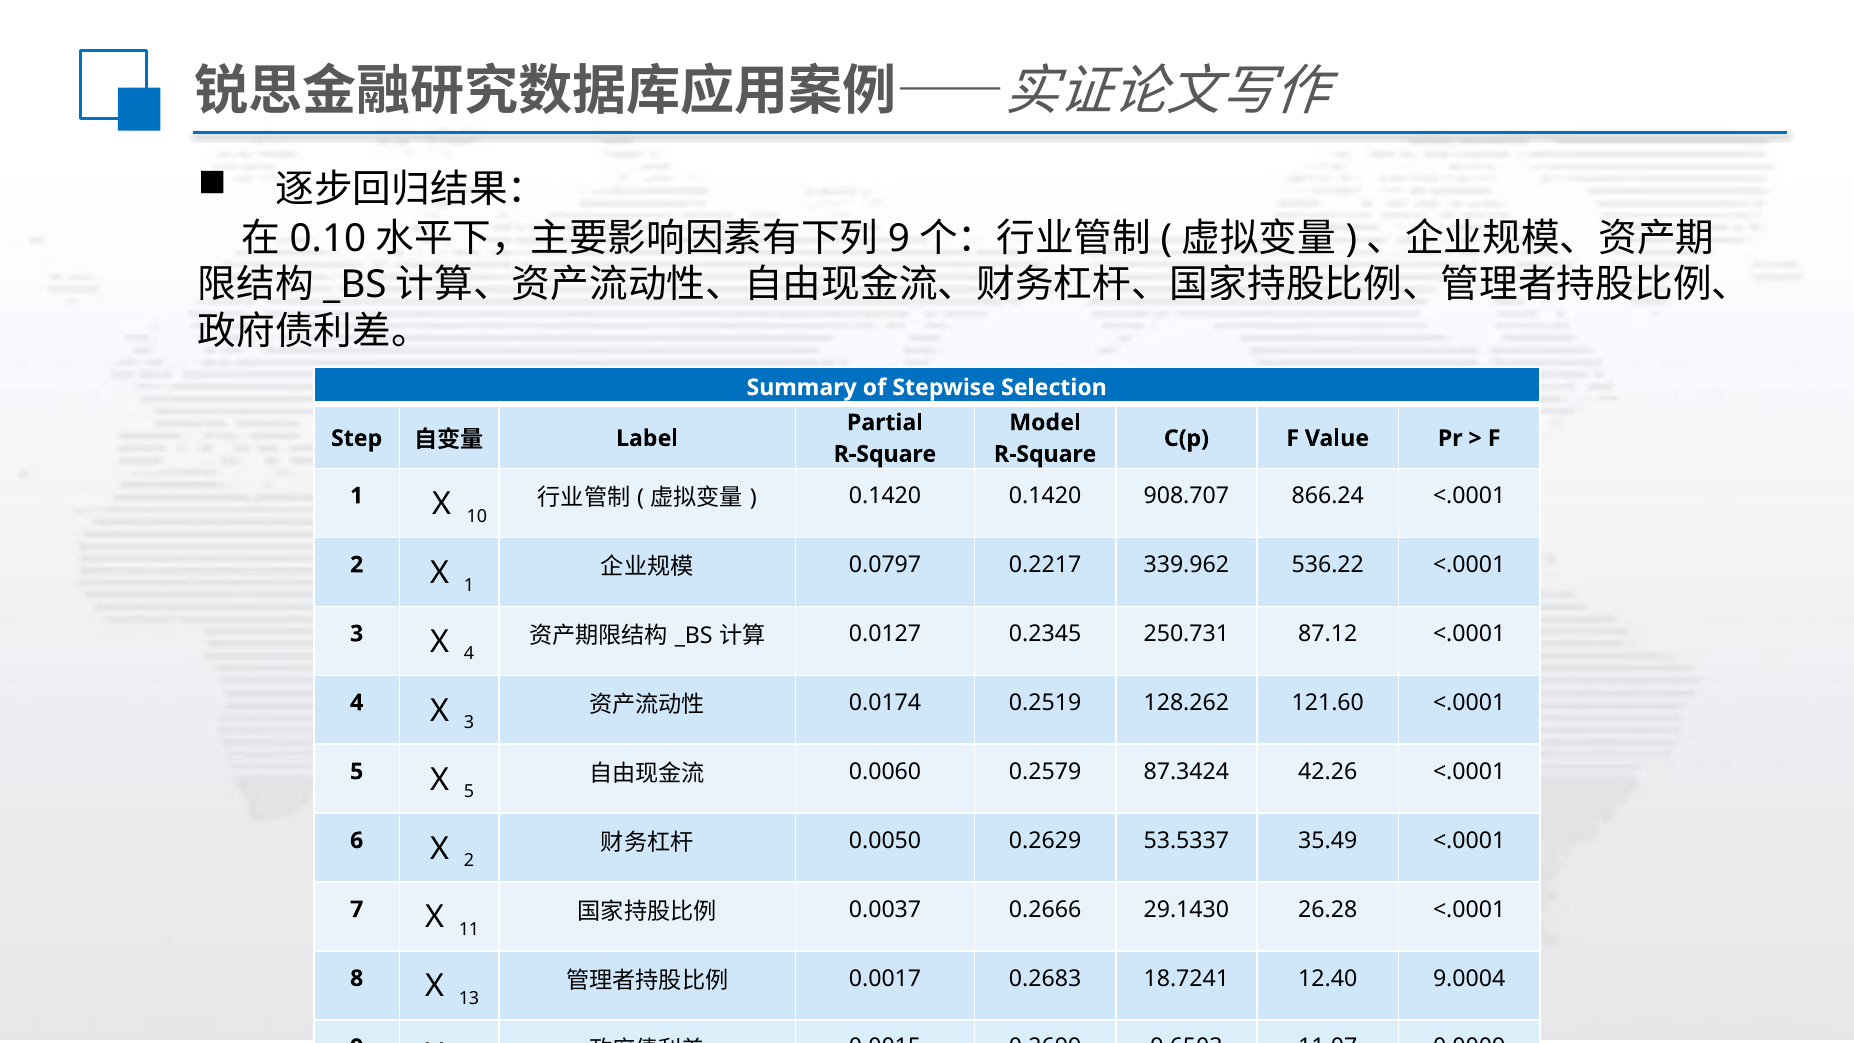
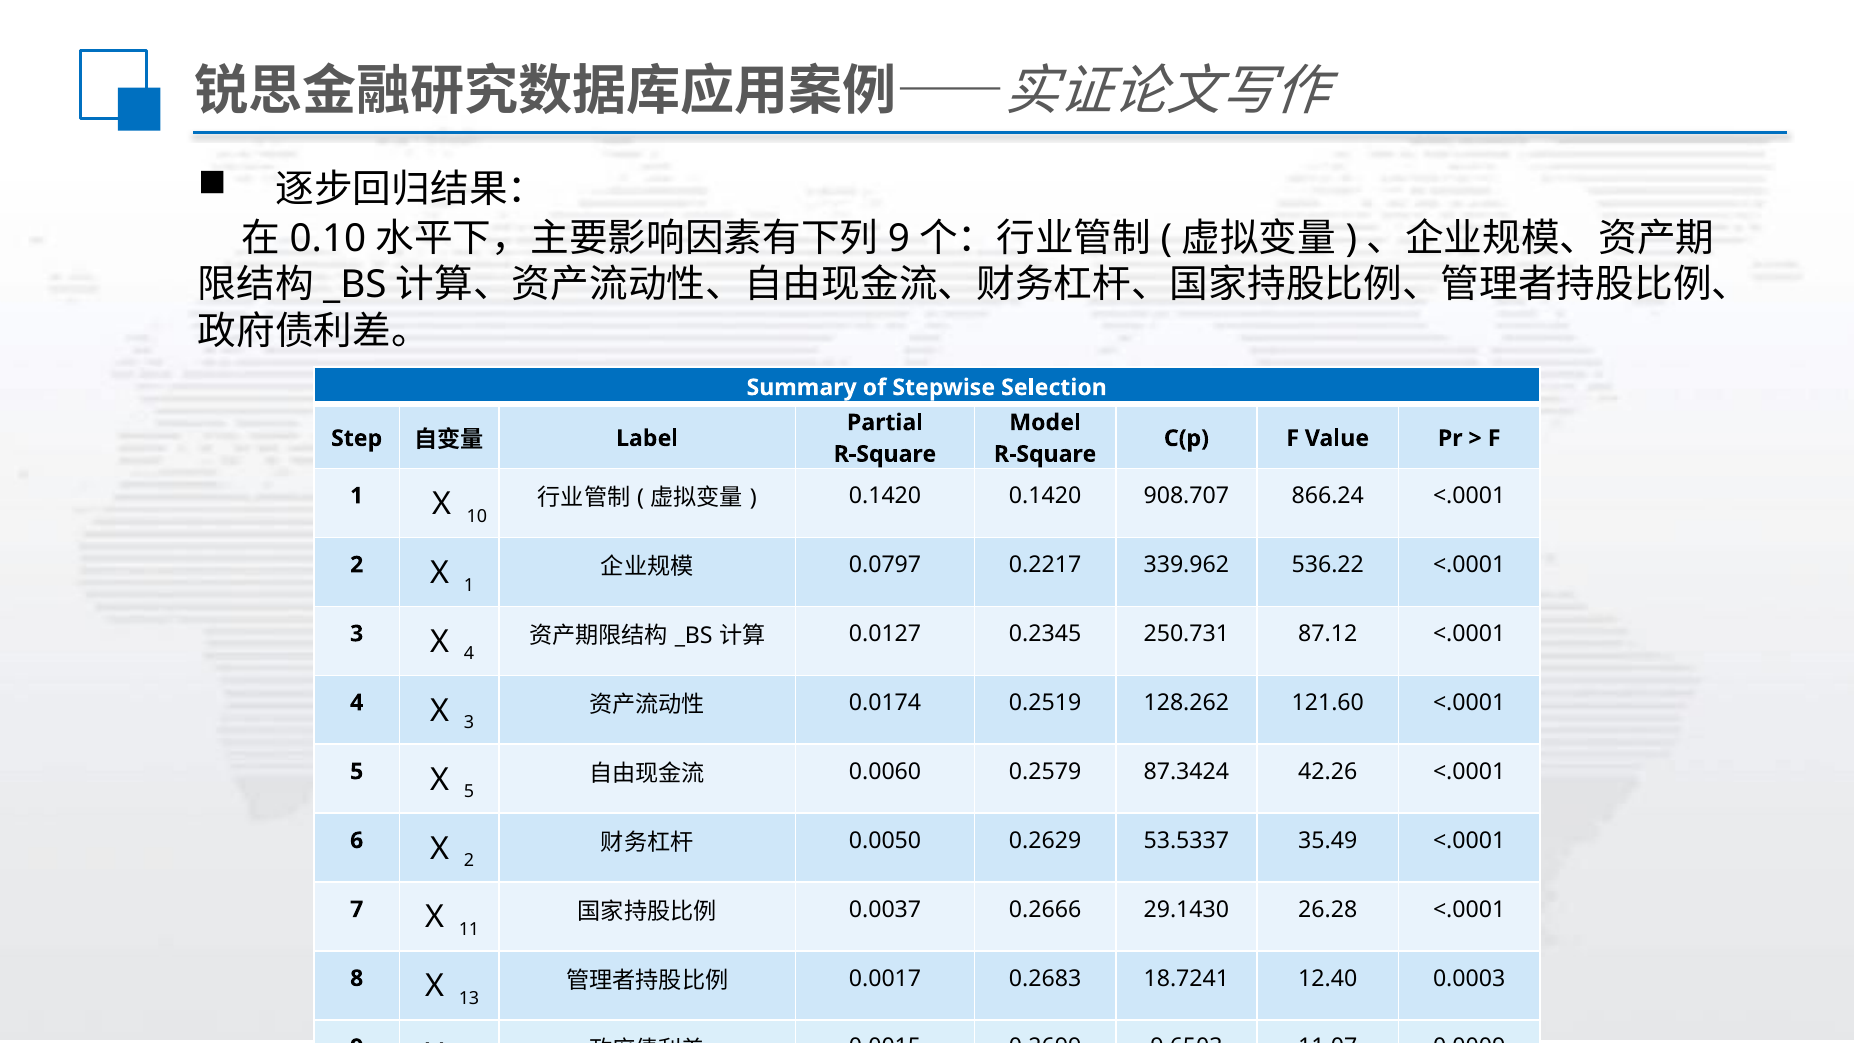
9.0004: 9.0004 -> 0.0003 (1469, 978)
